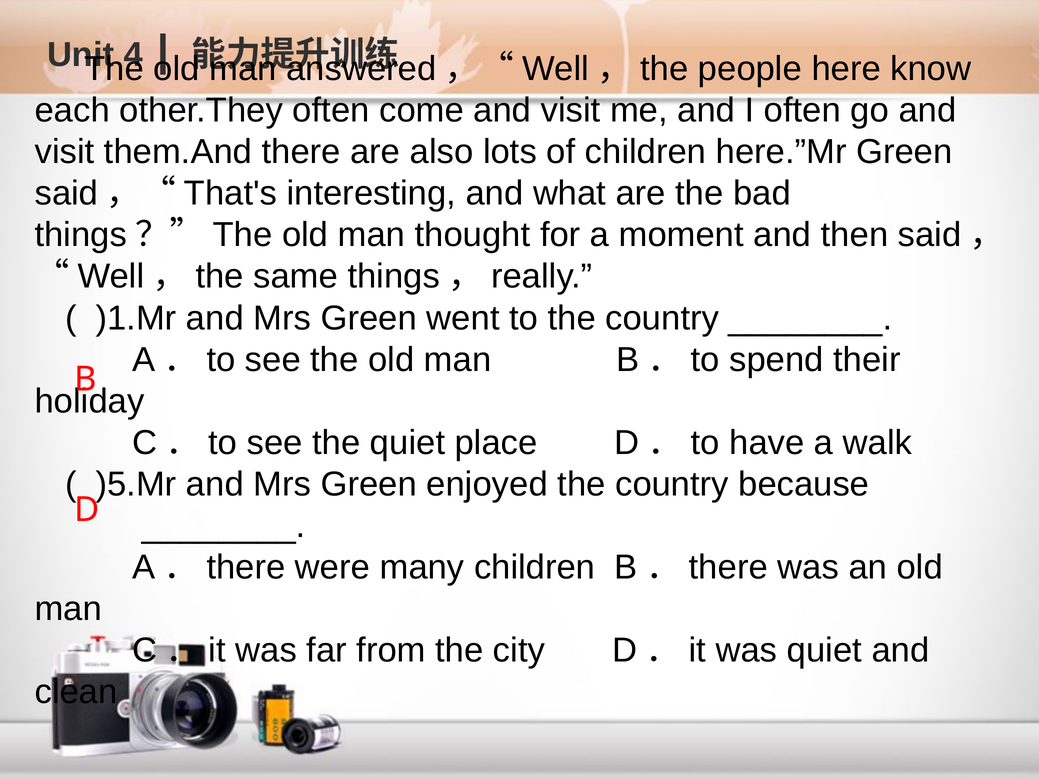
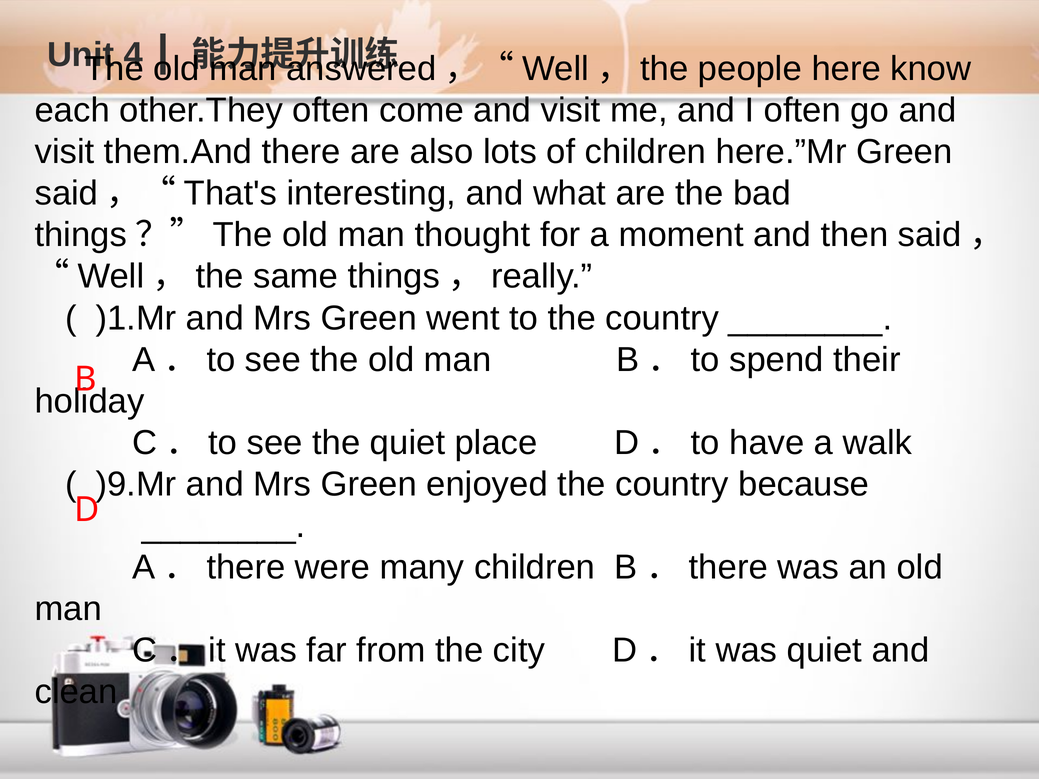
)5.Mr: )5.Mr -> )9.Mr (136, 484)
